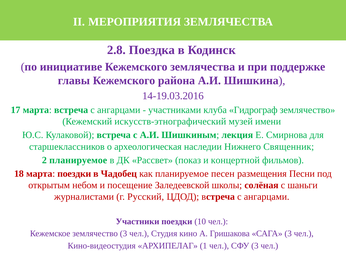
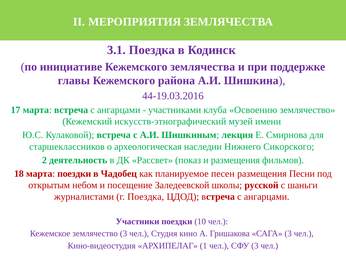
2.8: 2.8 -> 3.1 (116, 50)
14-19.03.2016: 14-19.03.2016 -> 44-19.03.2016 (173, 96)
Гидрограф: Гидрограф -> Освоению (253, 110)
Священник: Священник -> Сикорского (289, 146)
2 планируемое: планируемое -> деятельность (78, 160)
и концертной: концертной -> размещения (235, 160)
солёная: солёная -> русской (261, 185)
г Русский: Русский -> Поездка (146, 196)
